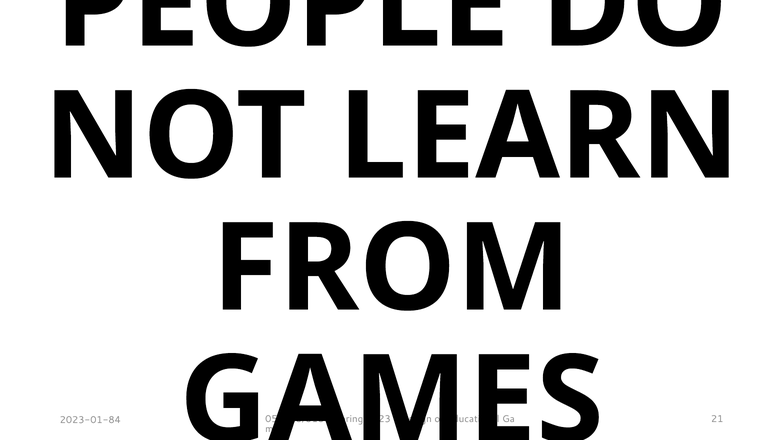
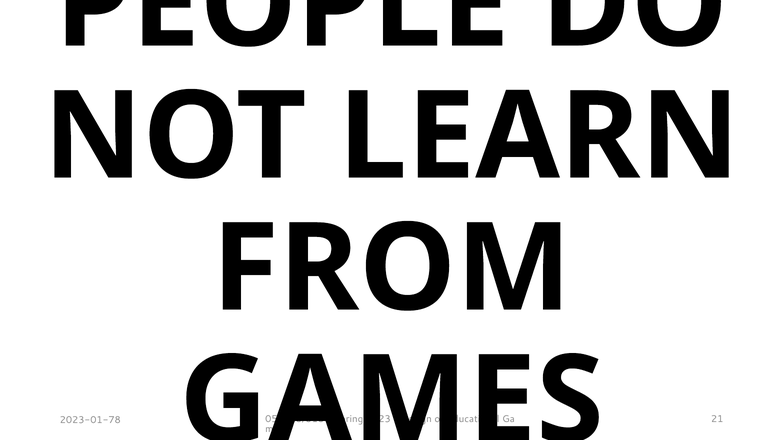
2023-01-84: 2023-01-84 -> 2023-01-78 (90, 421)
